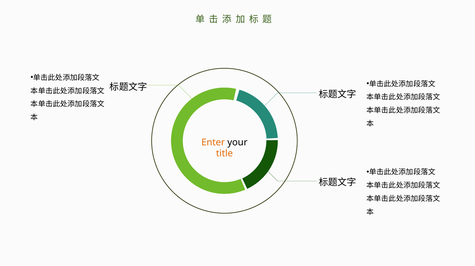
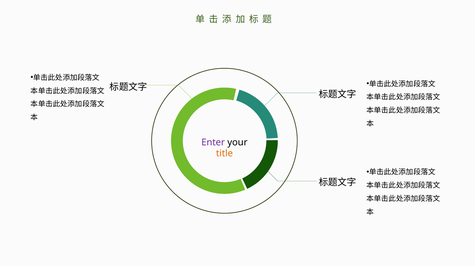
Enter colour: orange -> purple (213, 142)
